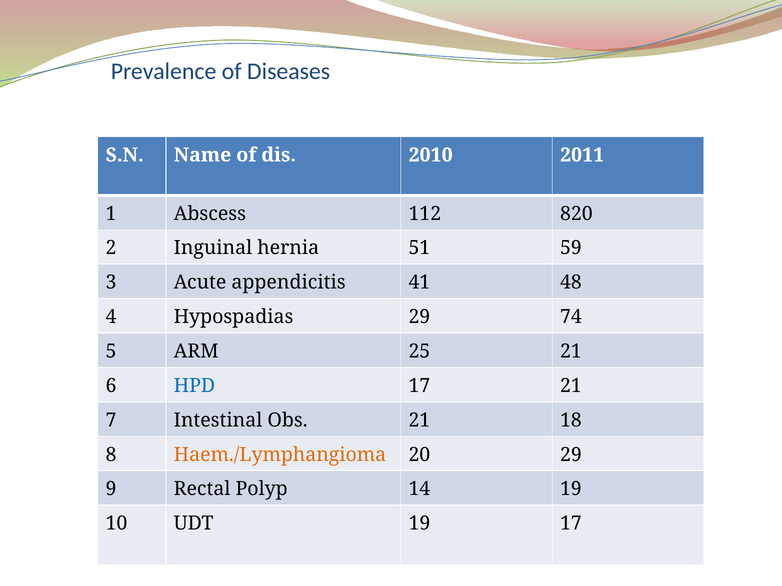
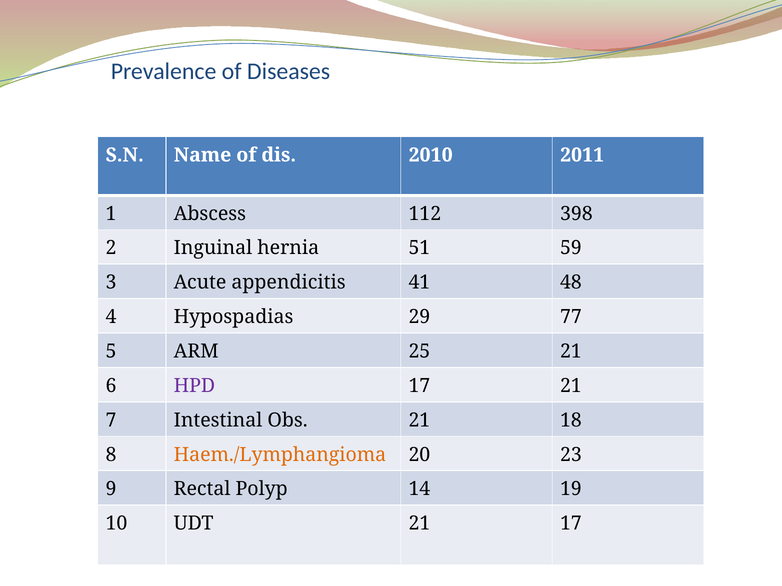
820: 820 -> 398 (576, 214)
74: 74 -> 77 (571, 317)
HPD colour: blue -> purple (194, 386)
20 29: 29 -> 23 (571, 455)
UDT 19: 19 -> 21 (419, 524)
